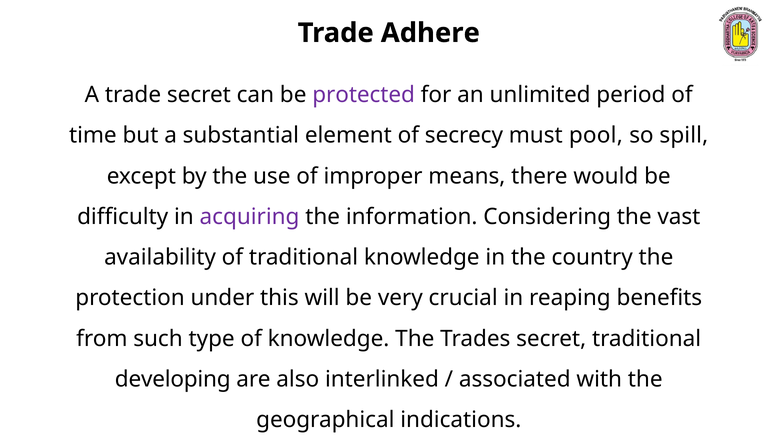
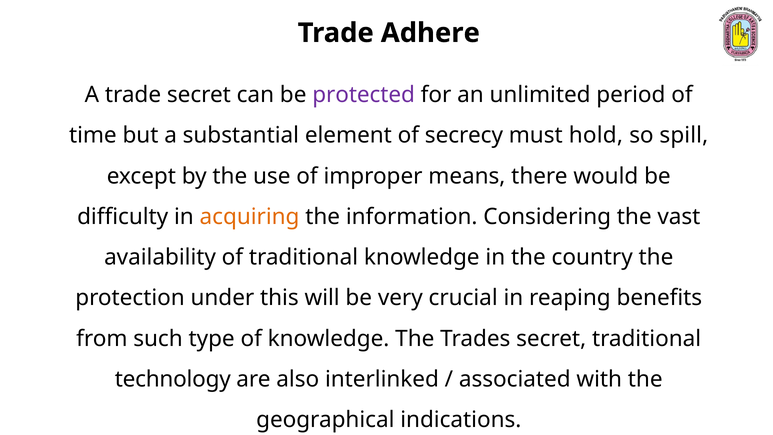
pool: pool -> hold (596, 135)
acquiring colour: purple -> orange (250, 217)
developing: developing -> technology (173, 379)
